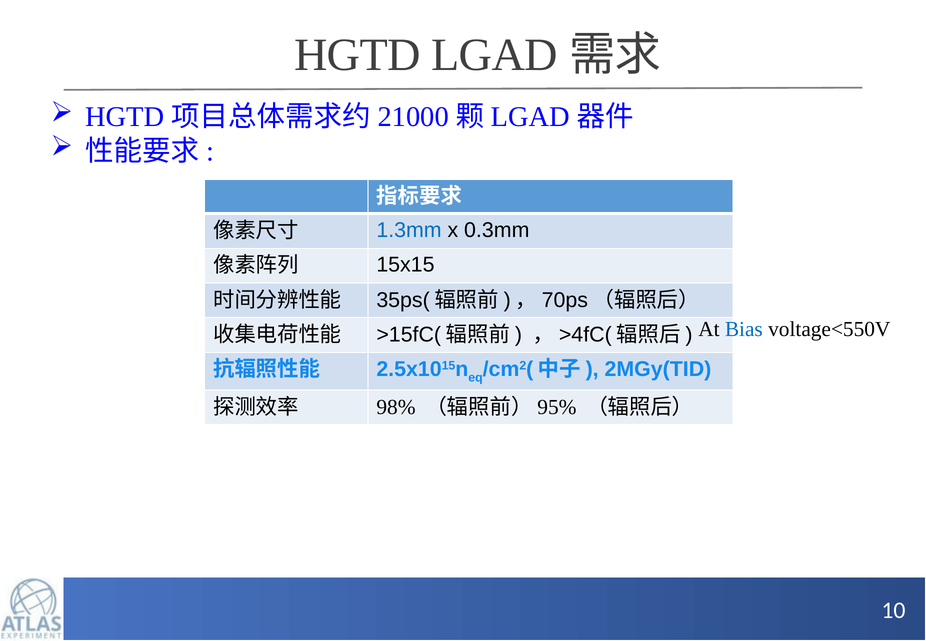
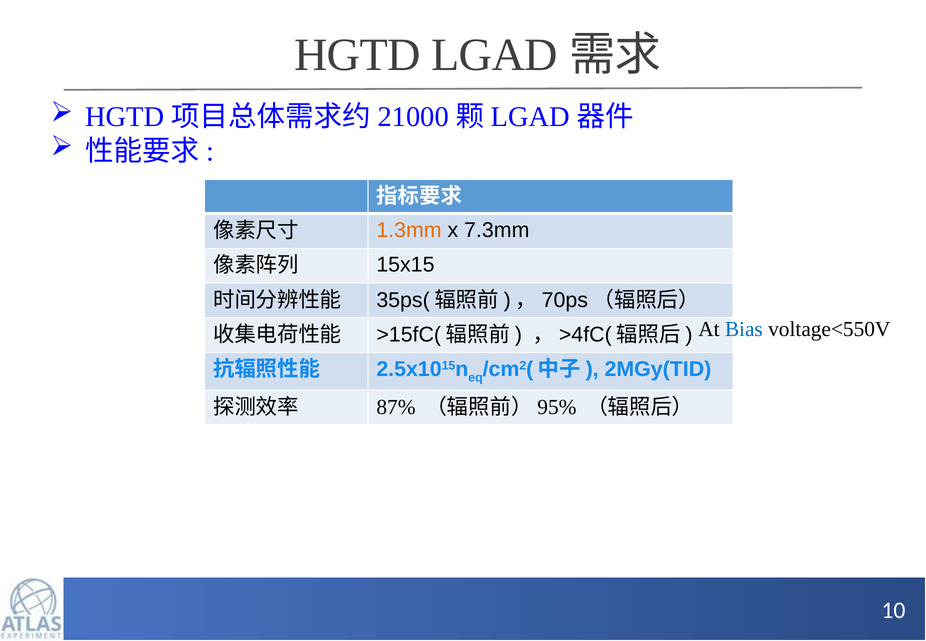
1.3mm colour: blue -> orange (409, 230)
0.3mm: 0.3mm -> 7.3mm (497, 230)
98%: 98% -> 87% (396, 407)
